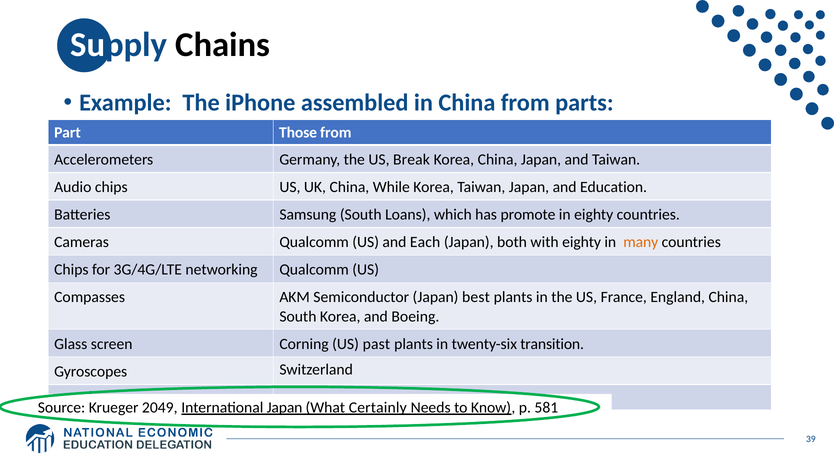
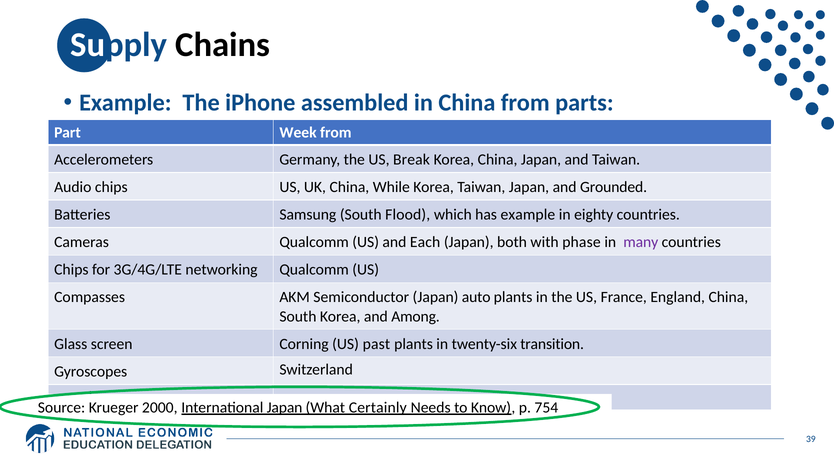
Those: Those -> Week (298, 132)
Education: Education -> Grounded (614, 187)
Loans: Loans -> Flood (408, 215)
has promote: promote -> example (528, 215)
with eighty: eighty -> phase (581, 242)
many colour: orange -> purple (641, 242)
best: best -> auto (476, 297)
Boeing: Boeing -> Among (416, 317)
2049: 2049 -> 2000 (160, 408)
581: 581 -> 754 (546, 408)
